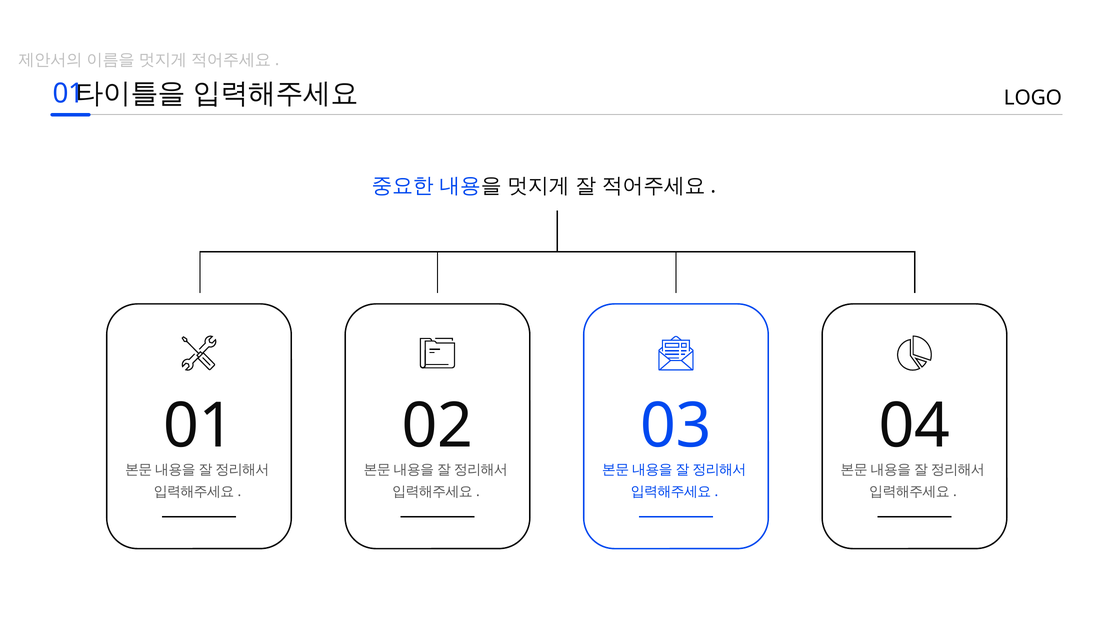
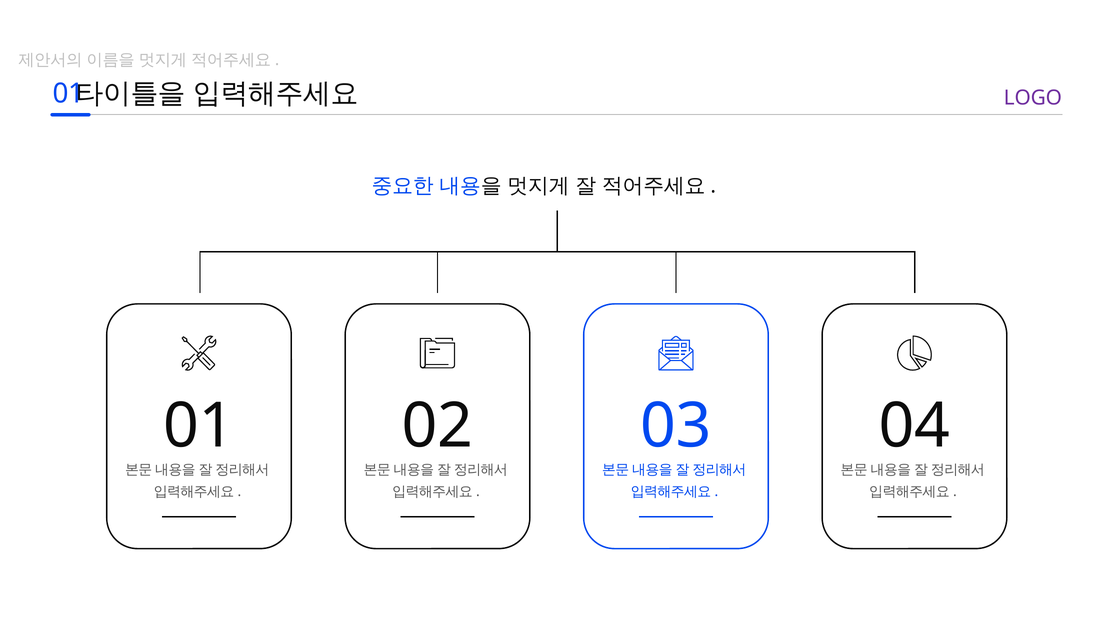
LOGO colour: black -> purple (1033, 98)
